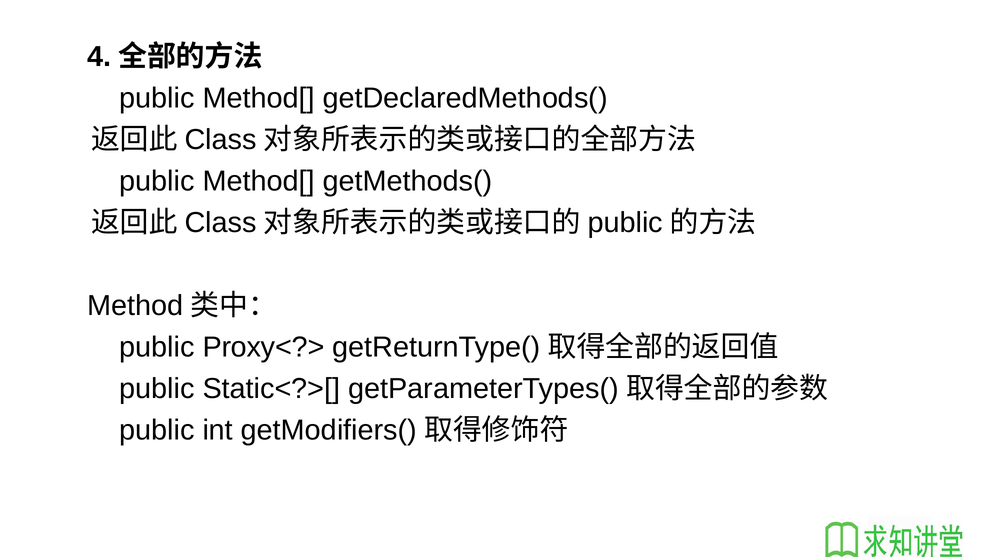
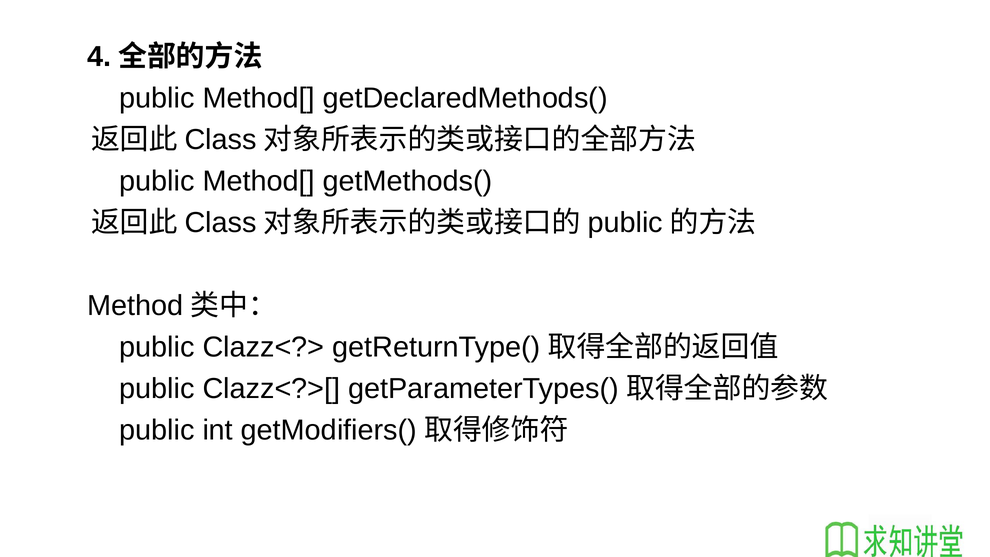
Proxy<?>: Proxy<?> -> Clazz<?> (263, 347)
Static<?>[: Static<?>[ -> Clazz<?>[ (271, 389)
